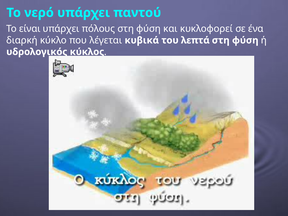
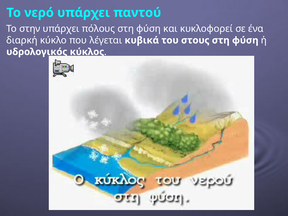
είναι: είναι -> στην (30, 29)
λεπτά: λεπτά -> στους (195, 40)
